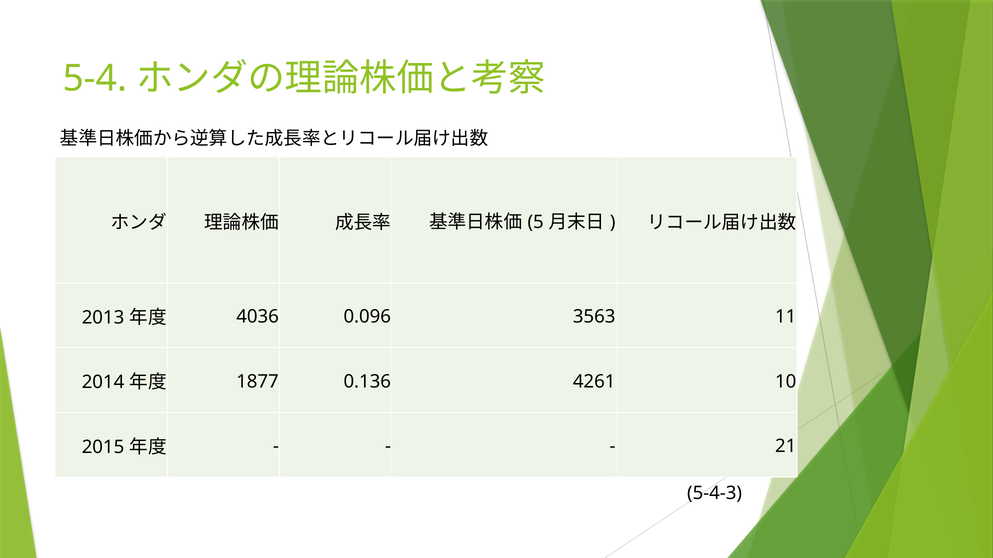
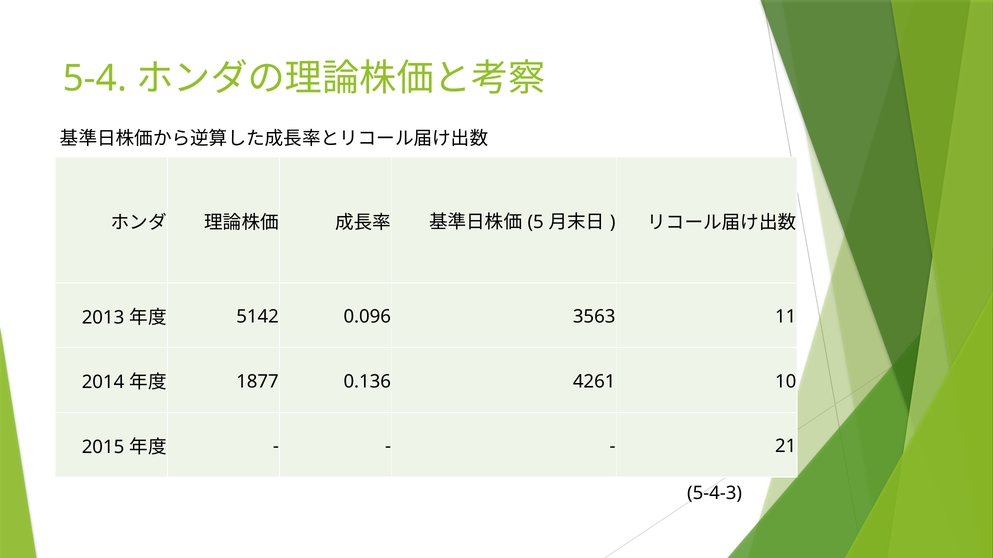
4036: 4036 -> 5142 (258, 317)
